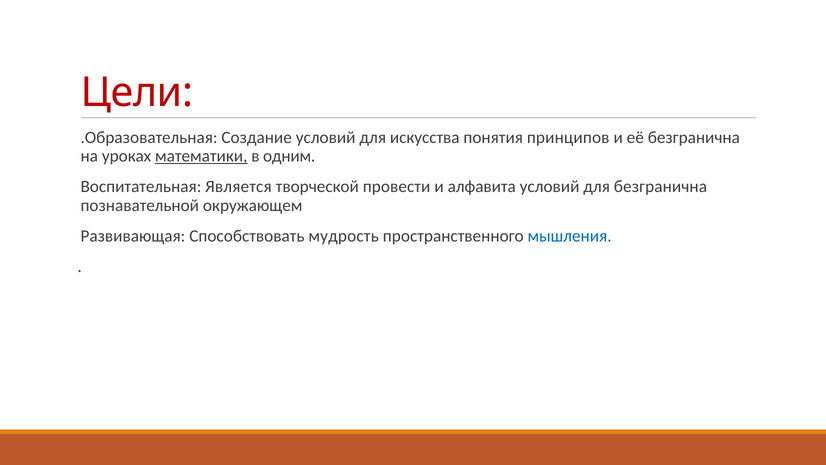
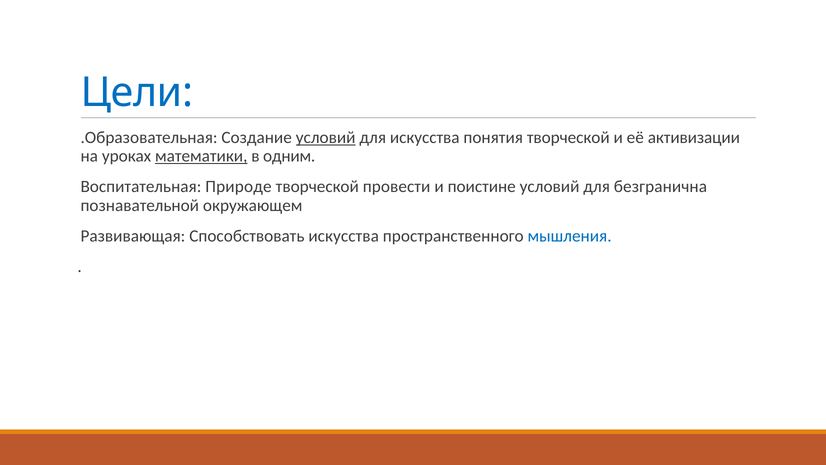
Цели colour: red -> blue (137, 93)
условий underline: none -> present (326, 137)
понятия принципов: принципов -> творческой (568, 137)
её безгранична: безгранична -> активизации (694, 137)
Является: Является -> Природе (238, 187)
алфавита: алфавита -> поистине (482, 187)
Способствовать мудрость: мудрость -> искусства (344, 236)
